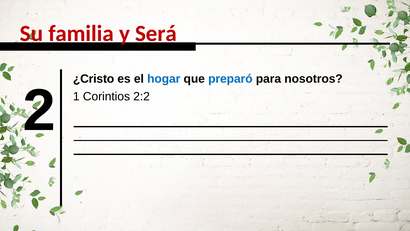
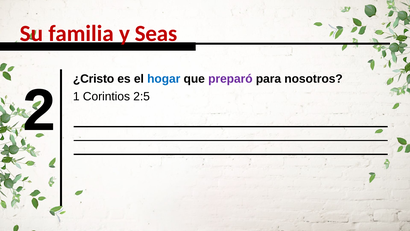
Será: Será -> Seas (156, 34)
preparó colour: blue -> purple (230, 79)
2:2: 2:2 -> 2:5 (142, 96)
